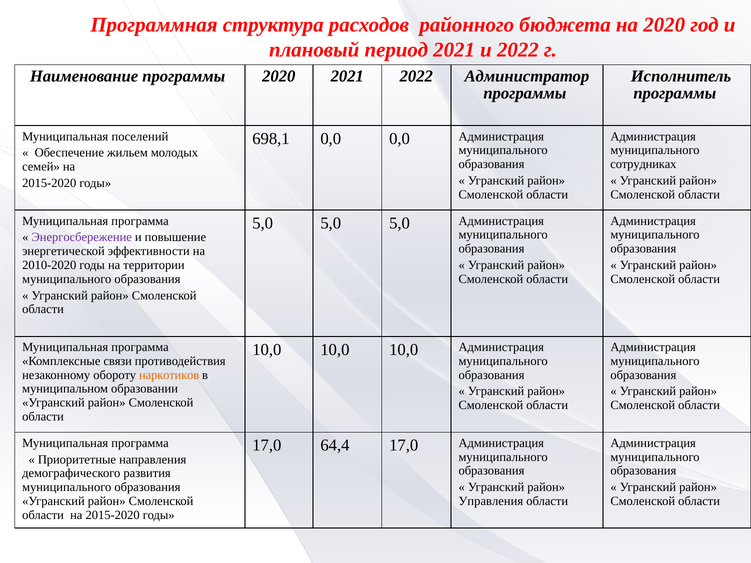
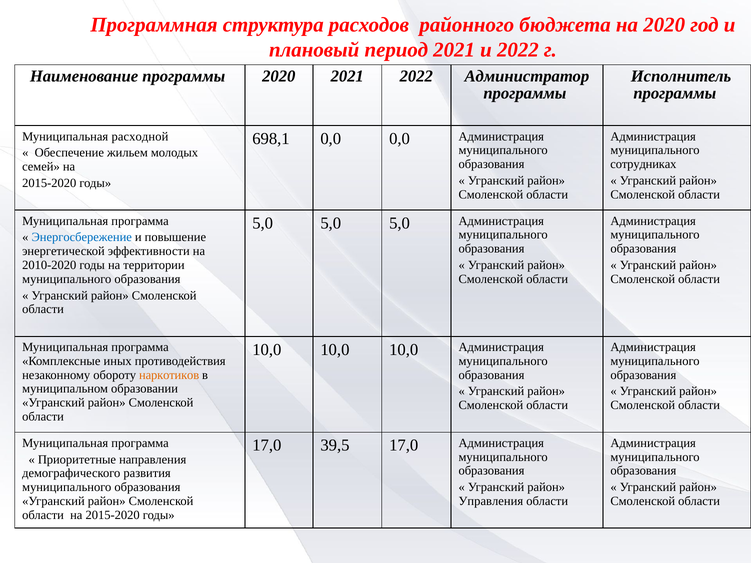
поселений: поселений -> расходной (140, 136)
Энергосбережение colour: purple -> blue (82, 237)
связи: связи -> иных (118, 361)
64,4: 64,4 -> 39,5 (335, 446)
